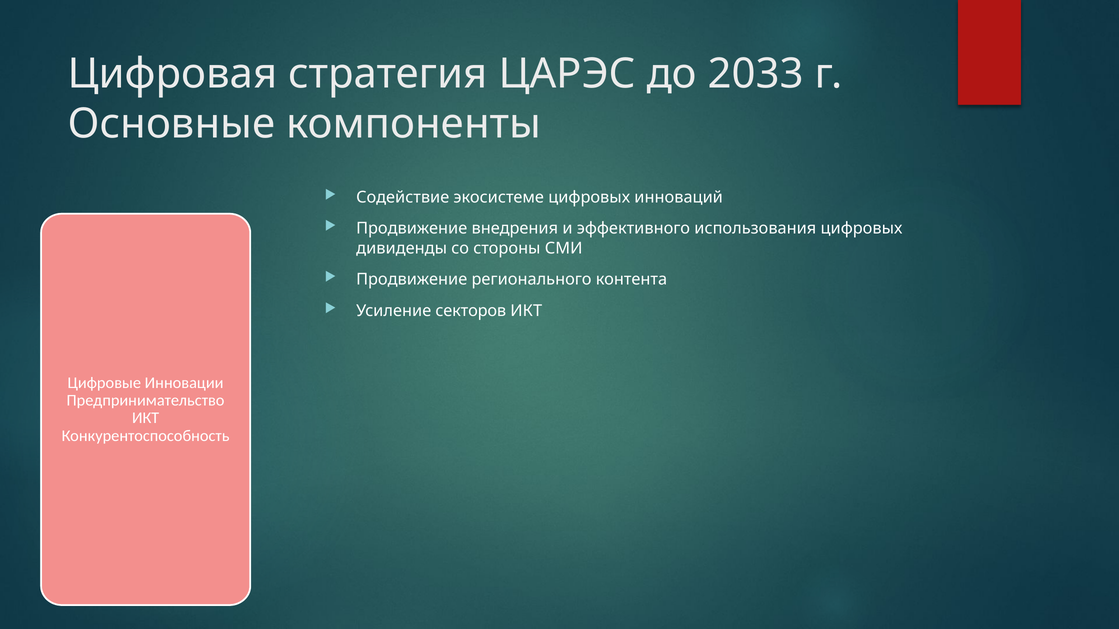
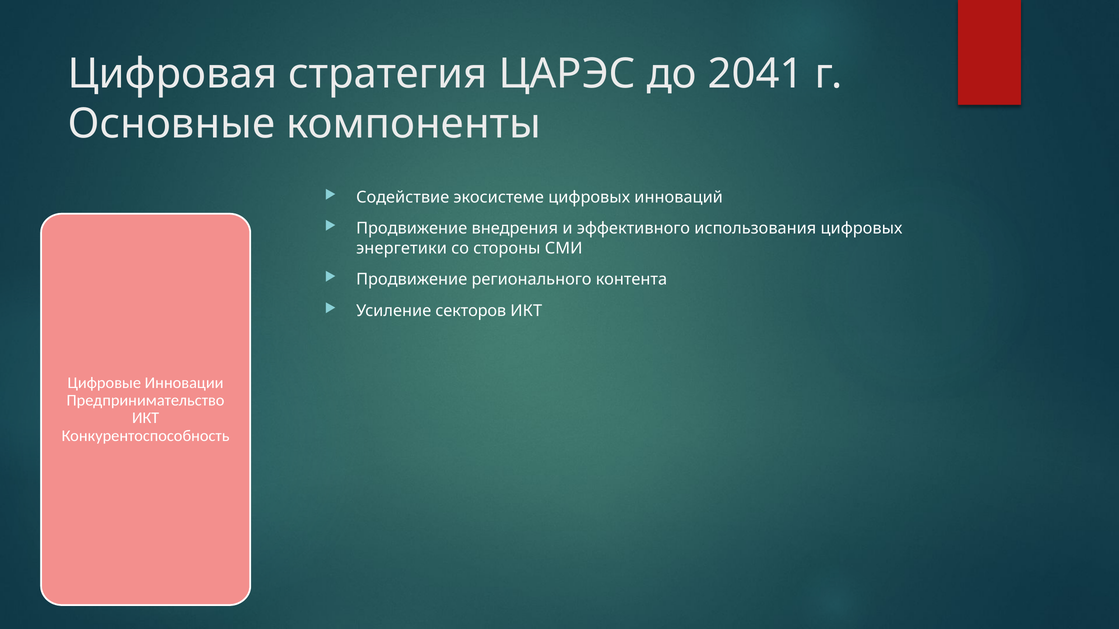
2033: 2033 -> 2041 (756, 74)
дивиденды: дивиденды -> энергетики (402, 248)
